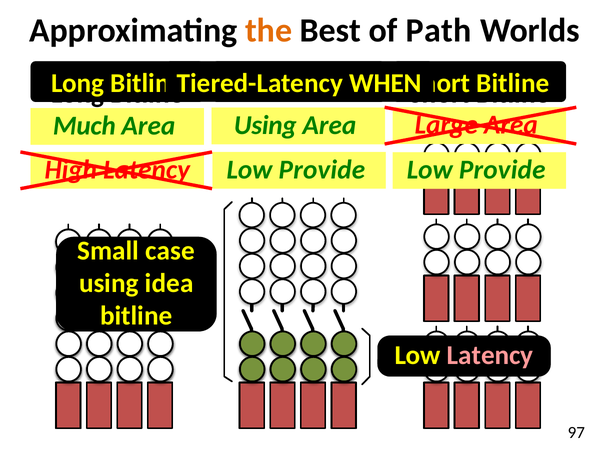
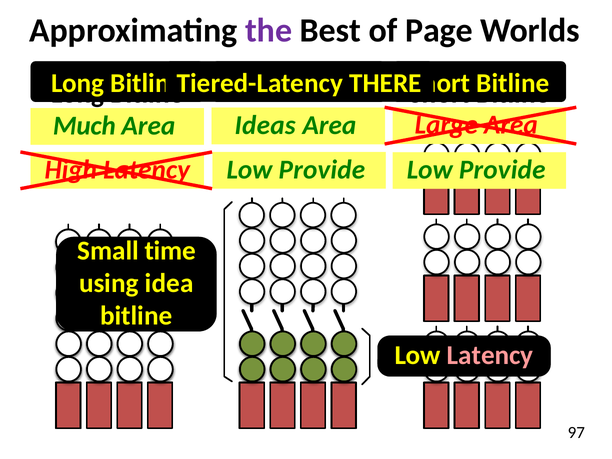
the colour: orange -> purple (269, 30)
Path: Path -> Page (439, 30)
WHEN: WHEN -> THERE (385, 83)
Using: Using -> Ideas (265, 125)
case: case -> time (170, 251)
